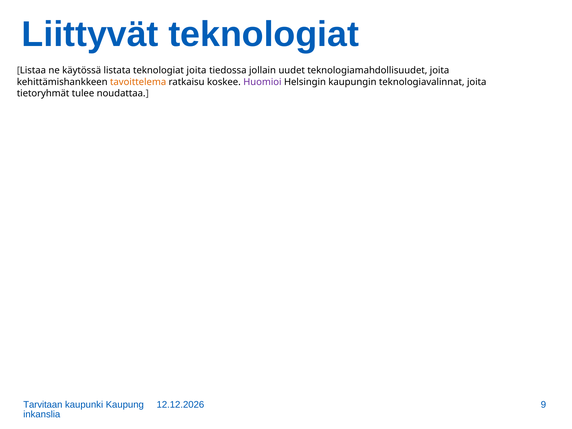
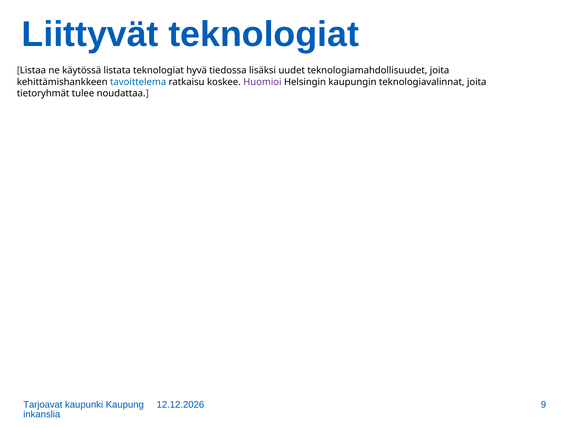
teknologiat joita: joita -> hyvä (197, 71)
jollain: jollain -> lisäksi (262, 71)
tavoittelema colour: orange -> blue (138, 82)
Tarvitaan: Tarvitaan -> Tarjoavat (43, 405)
